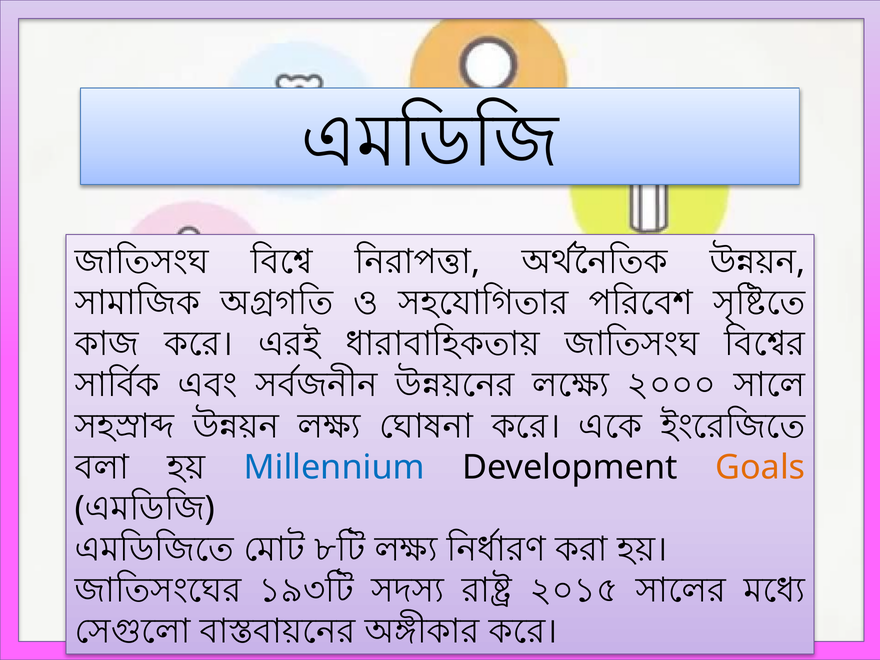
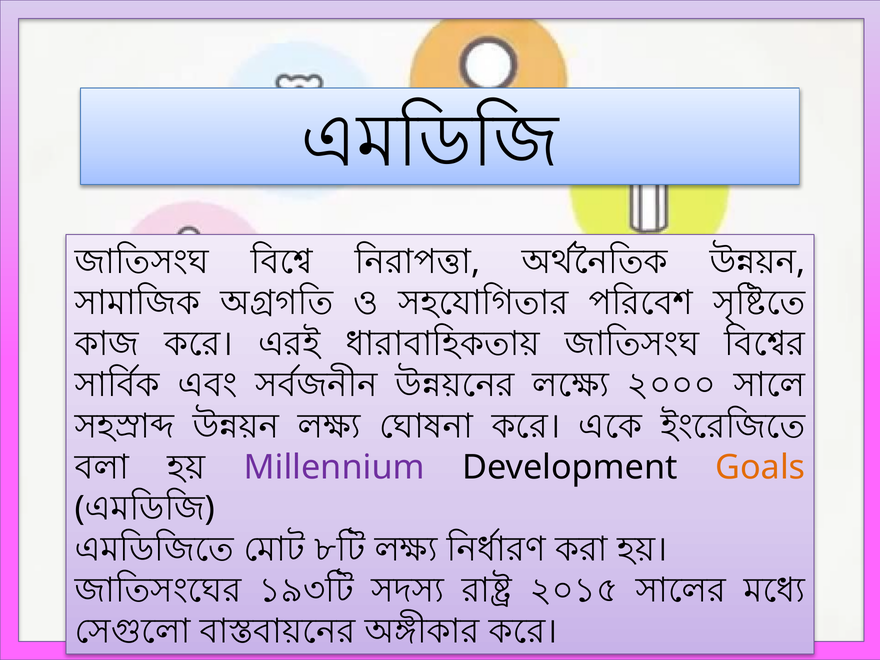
Millennium colour: blue -> purple (334, 467)
